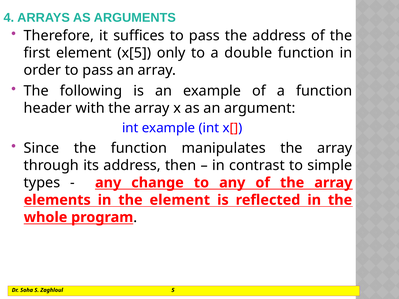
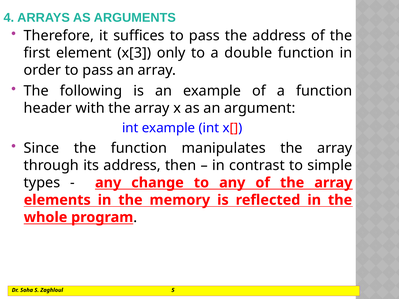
x[5: x[5 -> x[3 (134, 53)
the element: element -> memory (180, 200)
